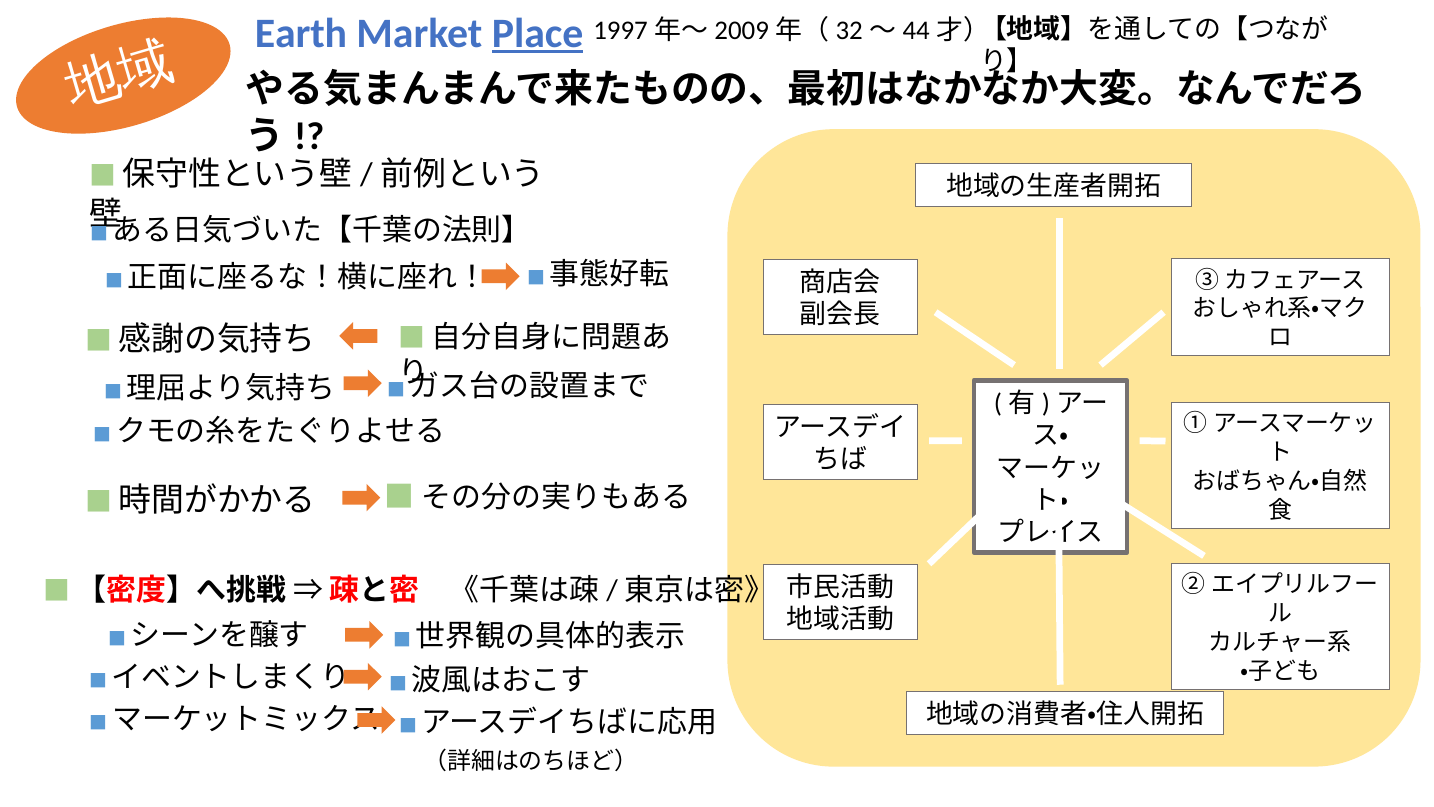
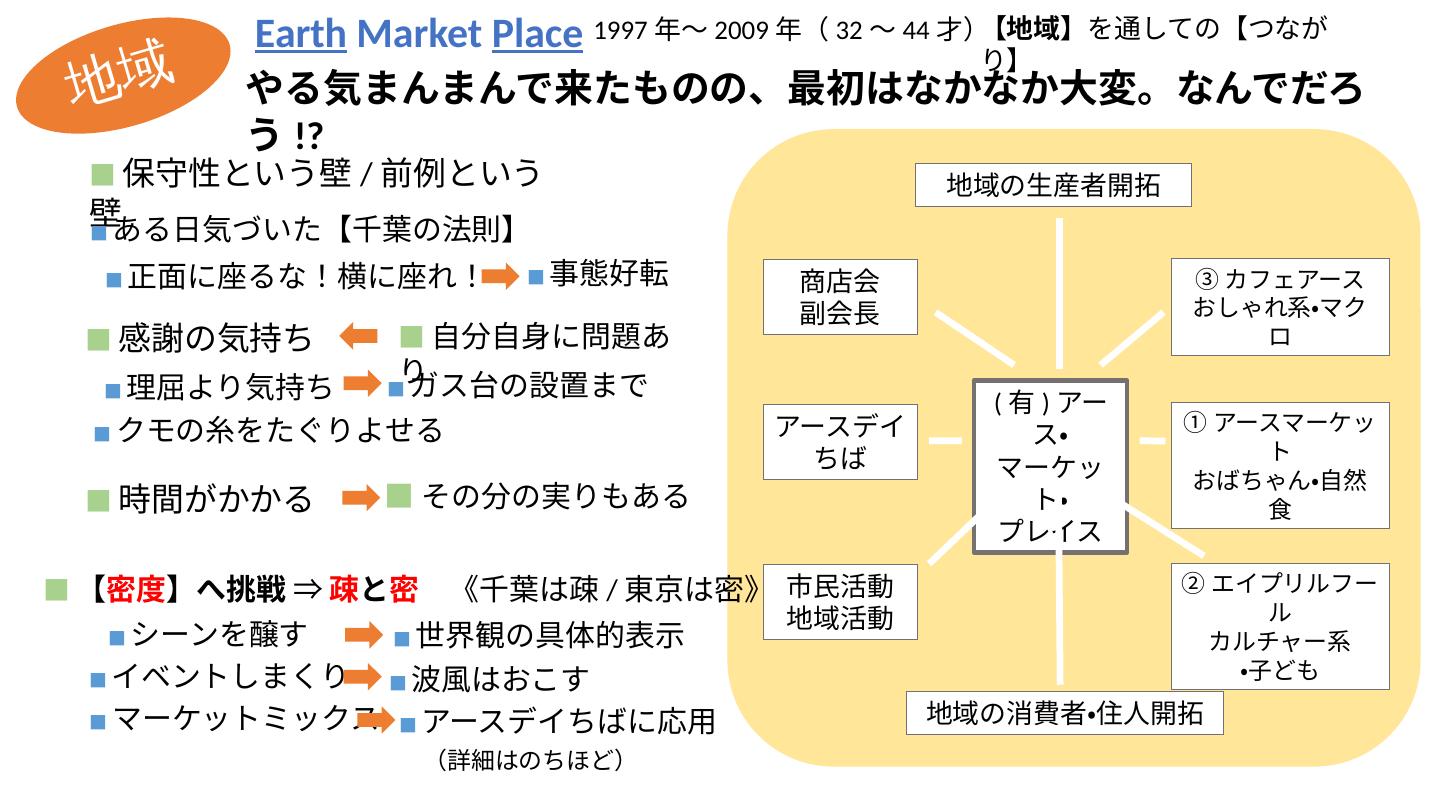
Earth underline: none -> present (301, 33)
